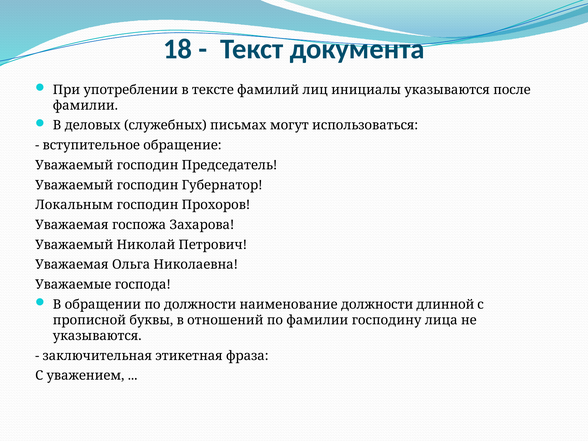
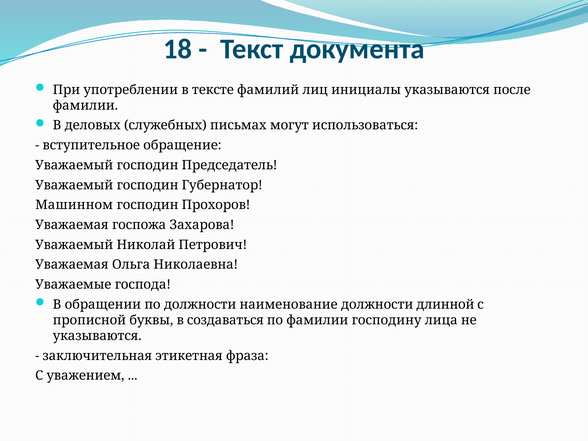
Локальным: Локальным -> Машинном (74, 205)
отношений: отношений -> создаваться (225, 320)
